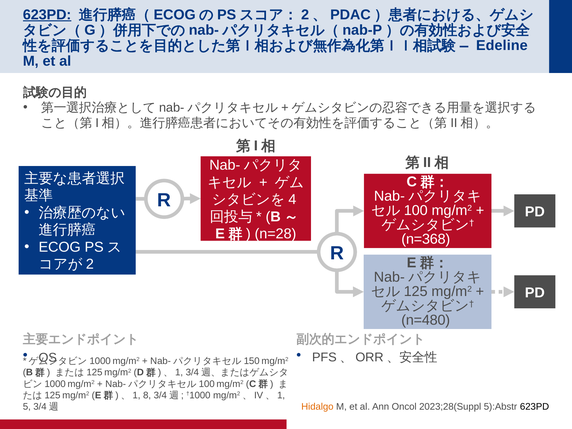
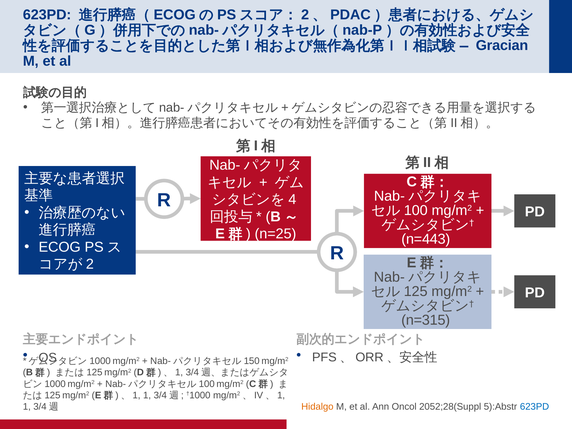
623PD underline: present -> none (47, 15)
Edeline: Edeline -> Gracian (502, 46)
n=28: n=28 -> n=25 (275, 234)
n=368: n=368 -> n=443 (426, 239)
n=480: n=480 -> n=315 (426, 320)
8: 8 -> 1 (147, 395)
5: 5 -> 1 (27, 407)
2023;28(Suppl: 2023;28(Suppl -> 2052;28(Suppl (450, 407)
623PD colour: black -> blue (535, 407)
